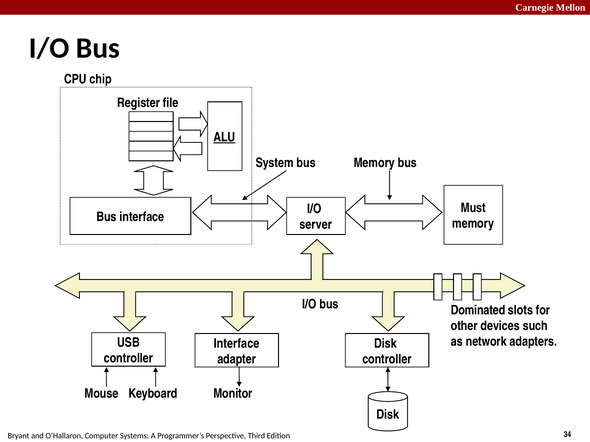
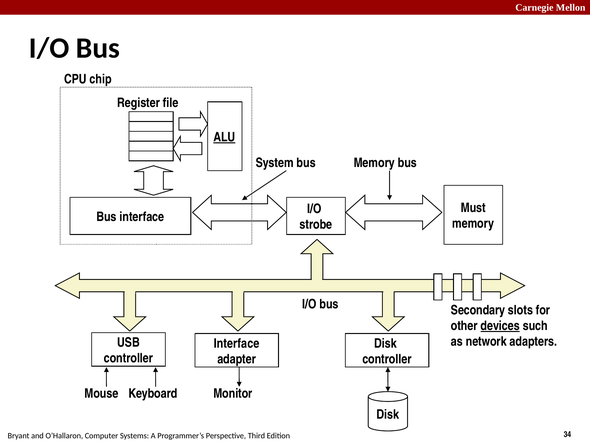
server: server -> strobe (316, 225)
Dominated: Dominated -> Secondary (478, 311)
devices underline: none -> present (500, 326)
